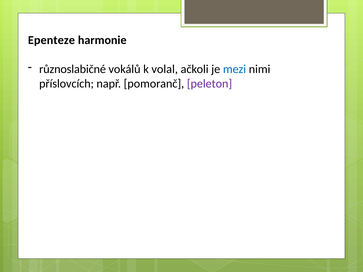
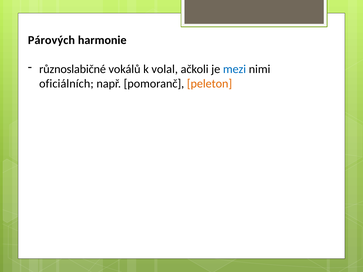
Epenteze: Epenteze -> Párových (51, 40)
příslovcích: příslovcích -> oficiálních (66, 84)
peleton colour: purple -> orange (210, 84)
